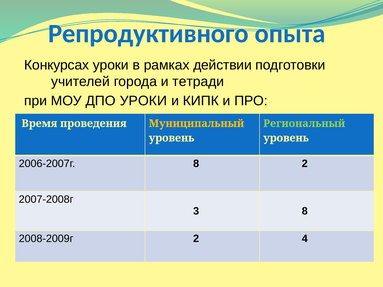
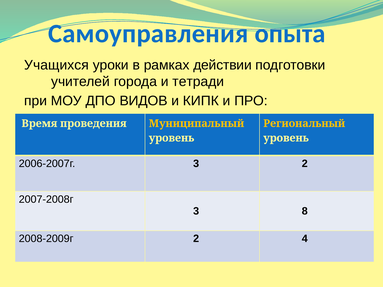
Репродуктивного: Репродуктивного -> Самоуправления (148, 34)
Конкурсах: Конкурсах -> Учащихся (57, 65)
ДПО УРОКИ: УРОКИ -> ВИДОВ (144, 101)
Региональный colour: light green -> yellow (304, 124)
2006-2007г 8: 8 -> 3 (196, 164)
